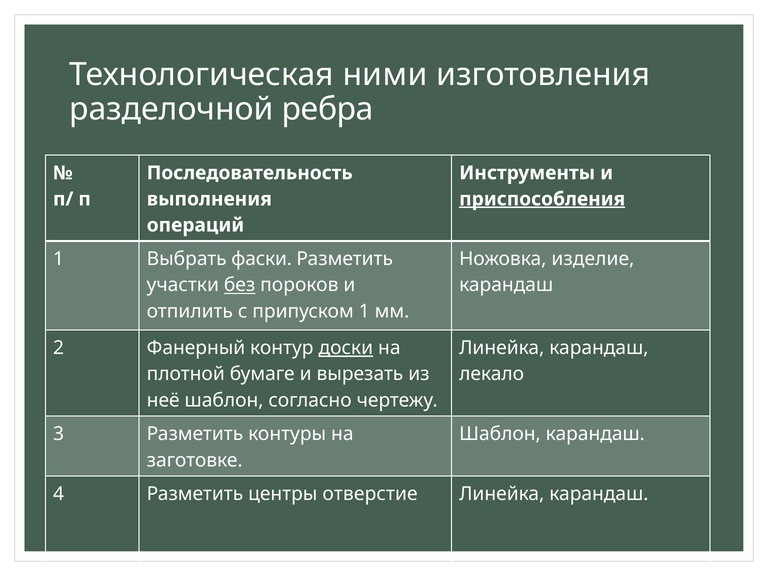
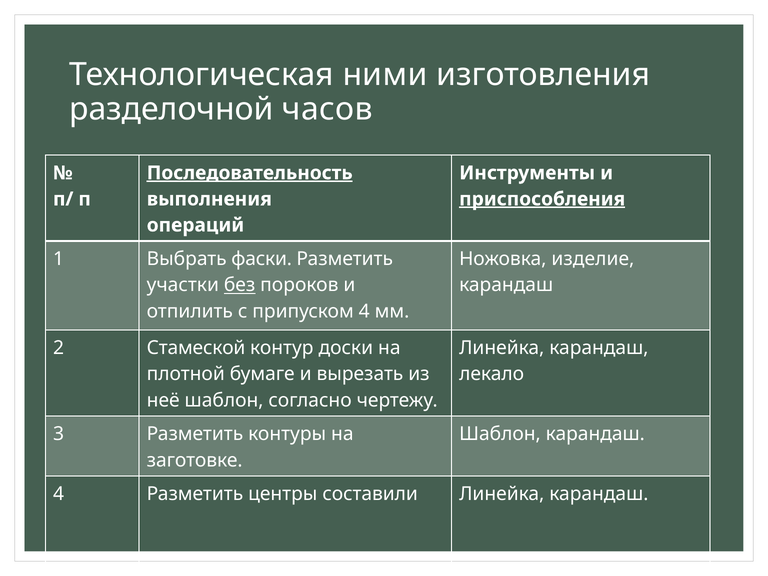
ребра: ребра -> часов (327, 109)
Последовательность underline: none -> present (250, 173)
припуском 1: 1 -> 4 (364, 311)
Фанерный: Фанерный -> Стамеской (196, 348)
доски underline: present -> none (346, 348)
отверстие: отверстие -> составили (370, 494)
